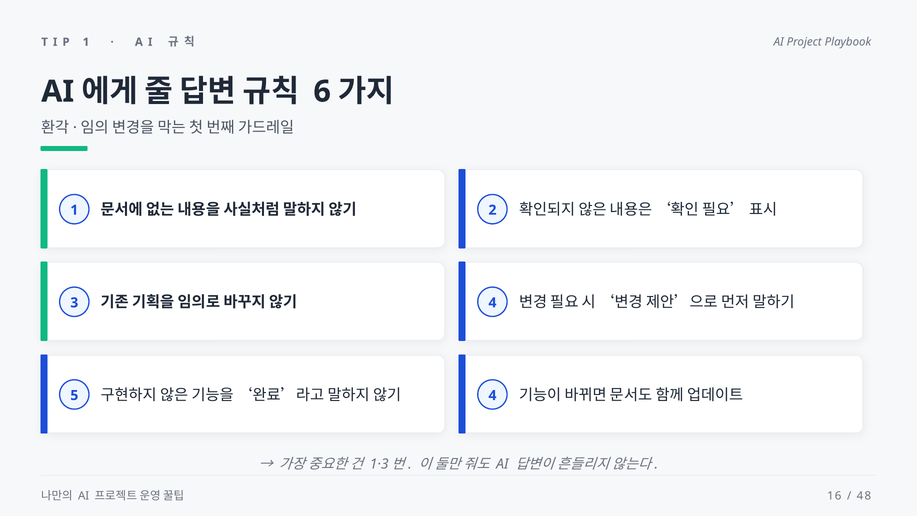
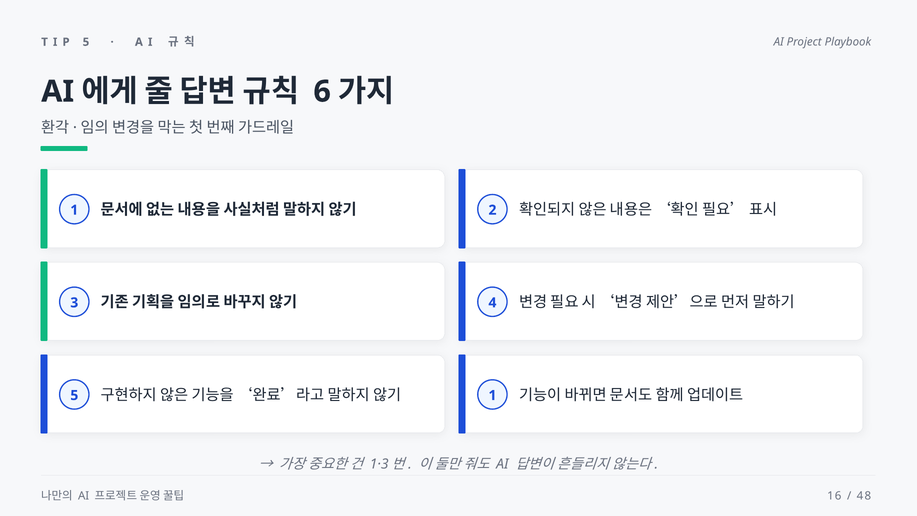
1: 1 -> 5 (86, 42)
4: 4 -> 1 (492, 395)
